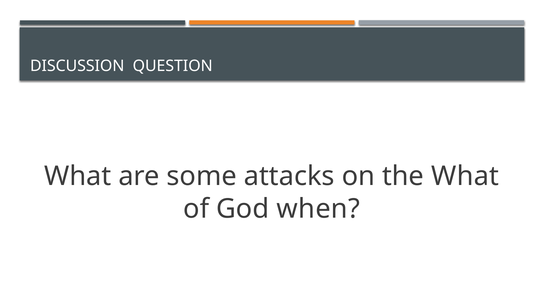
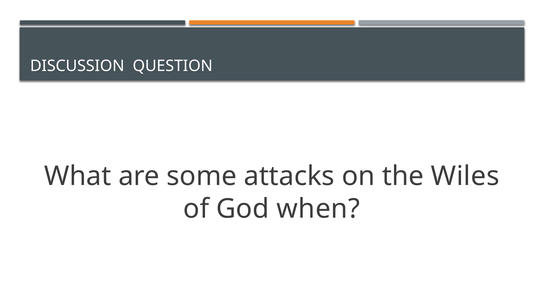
the What: What -> Wiles (465, 176)
